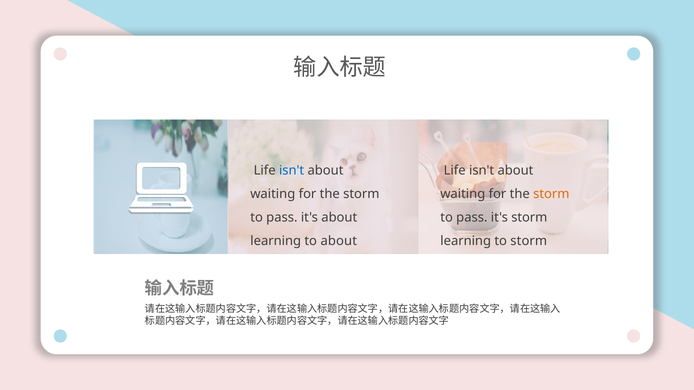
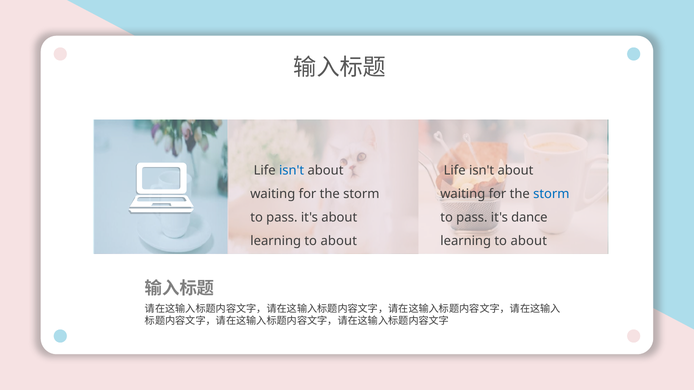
storm colour: orange -> blue (551, 194)
it's storm: storm -> dance (529, 218)
storm: storm -> about (529, 241)
